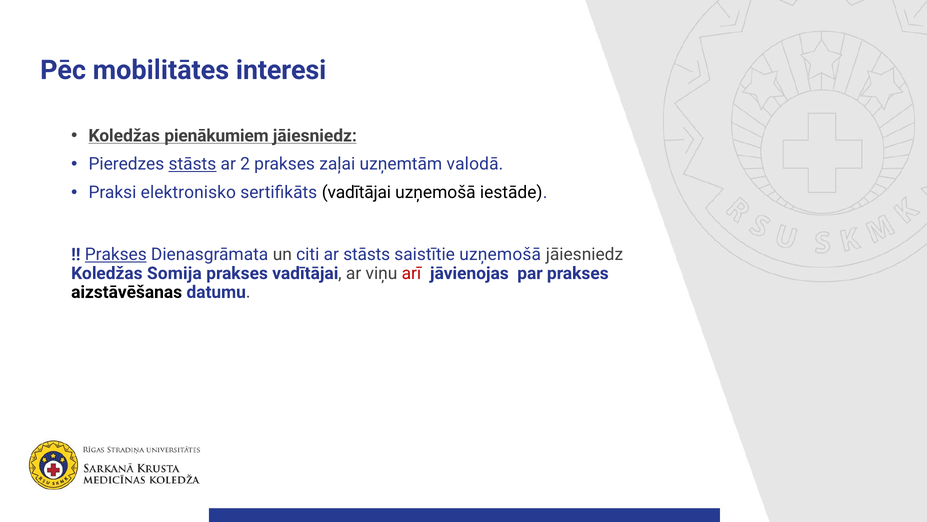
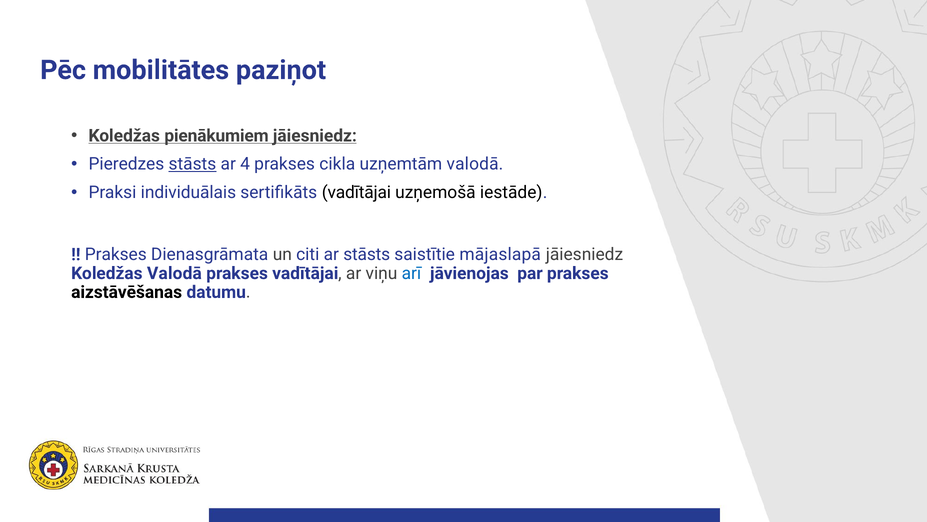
interesi: interesi -> paziņot (281, 70)
2: 2 -> 4 (245, 164)
zaļai: zaļai -> cikla (337, 164)
elektronisko: elektronisko -> individuālais (188, 192)
Prakses underline: present -> none (116, 254)
saistītie uzņemošā: uzņemošā -> mājaslapā (500, 254)
Koledžas Somija: Somija -> Valodā (174, 273)
arī colour: red -> blue (411, 273)
